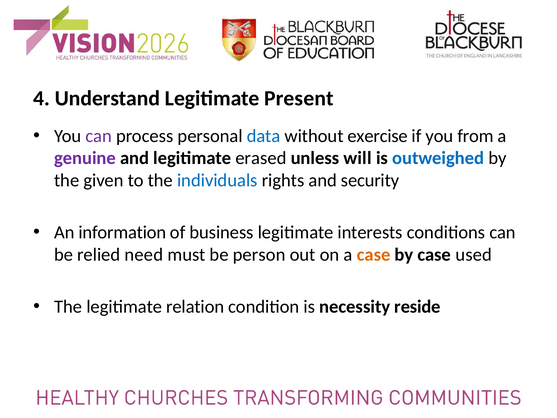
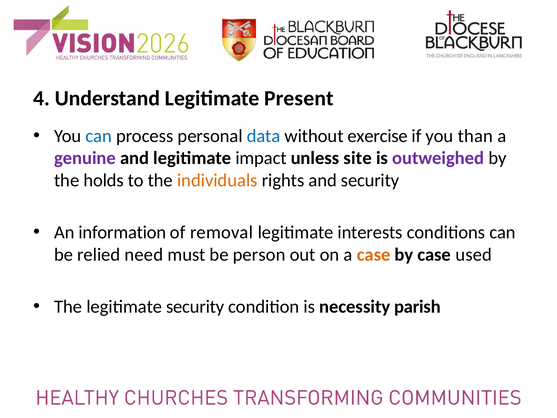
can colour: purple -> blue (99, 136)
from: from -> than (475, 136)
erased: erased -> impact (261, 158)
will: will -> site (358, 158)
outweighed colour: blue -> purple (438, 158)
given: given -> holds (104, 180)
individuals colour: blue -> orange (217, 180)
business: business -> removal (221, 232)
legitimate relation: relation -> security (195, 307)
reside: reside -> parish (417, 307)
